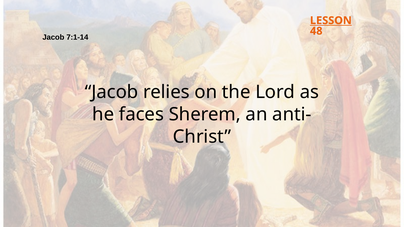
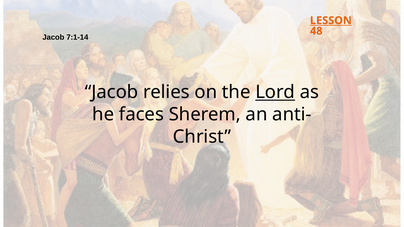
Lord underline: none -> present (275, 92)
